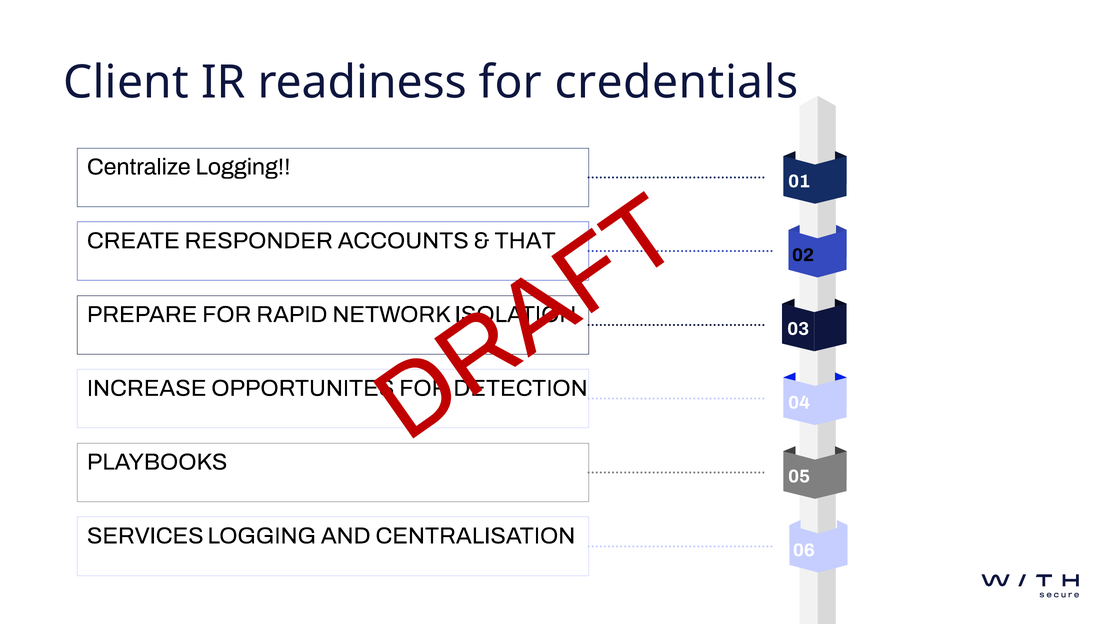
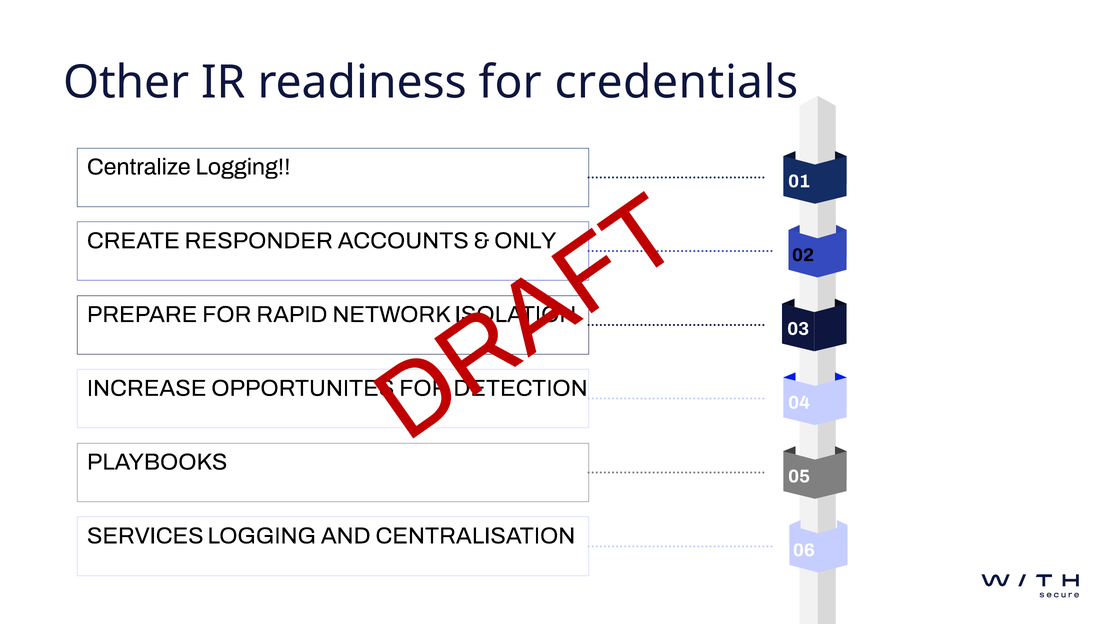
Client: Client -> Other (126, 82)
THAT: THAT -> ONLY (525, 241)
